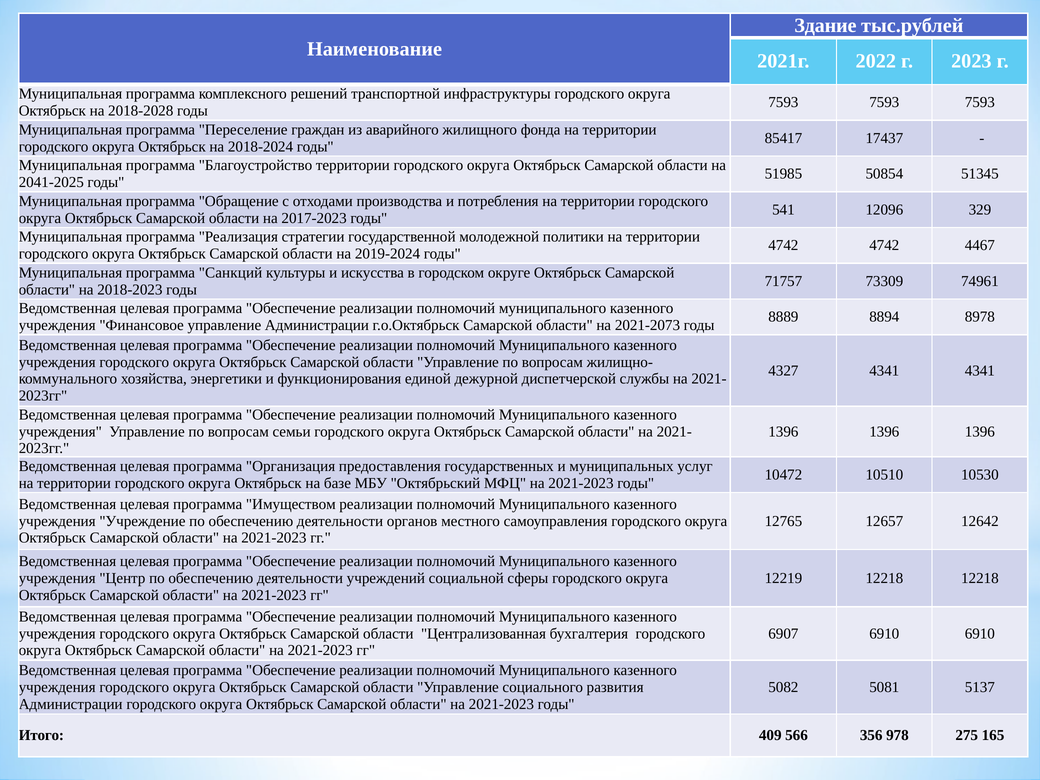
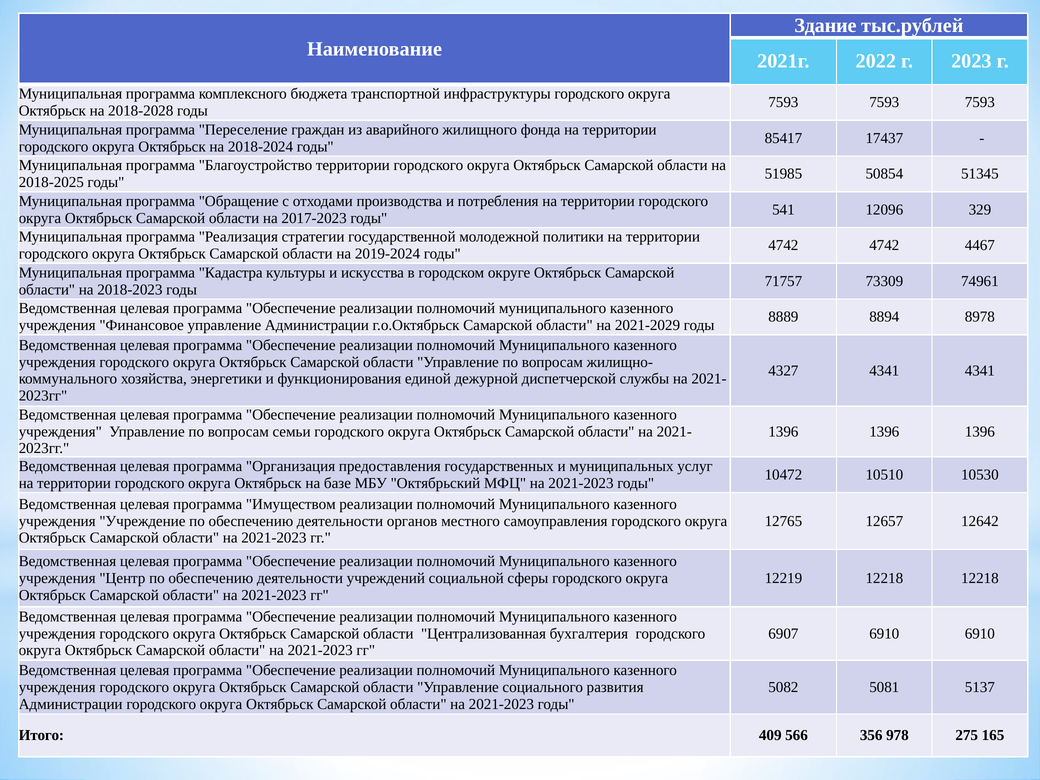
решений: решений -> бюджета (319, 94)
2041-2025: 2041-2025 -> 2018-2025 (51, 182)
Санкций: Санкций -> Кадастра (231, 273)
2021-2073: 2021-2073 -> 2021-2029 (647, 325)
